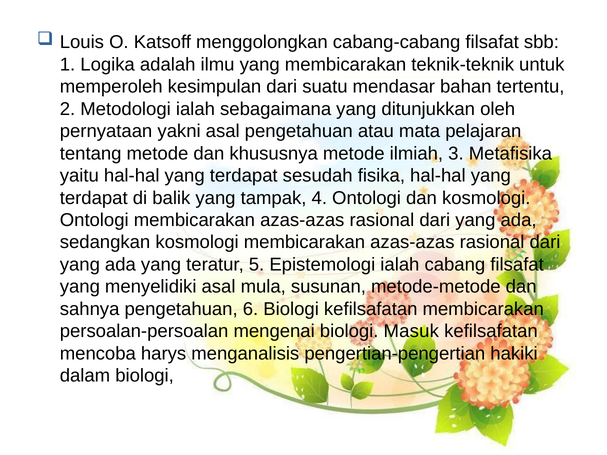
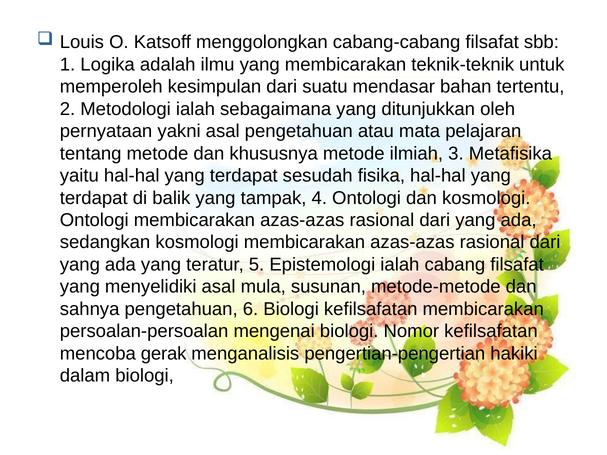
Masuk: Masuk -> Nomor (411, 332)
harys: harys -> gerak (164, 354)
